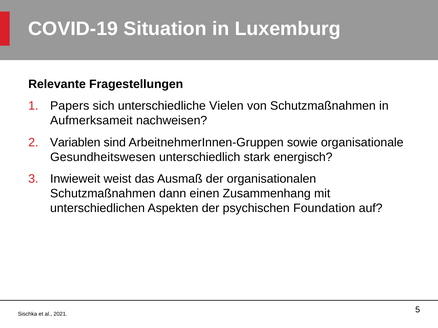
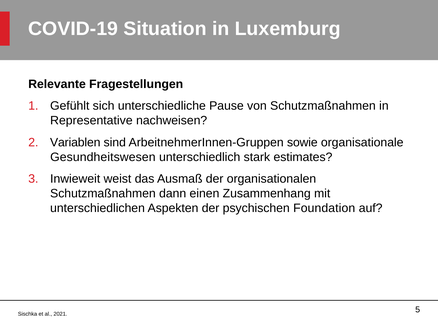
Papers: Papers -> Gefühlt (70, 106)
Vielen: Vielen -> Pause (226, 106)
Aufmerksameit: Aufmerksameit -> Representative (91, 121)
energisch: energisch -> estimates (303, 157)
